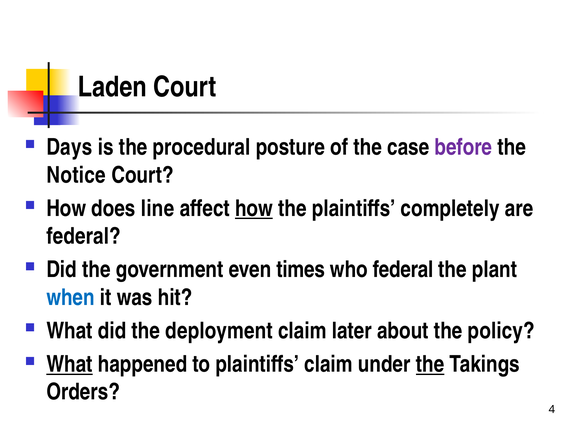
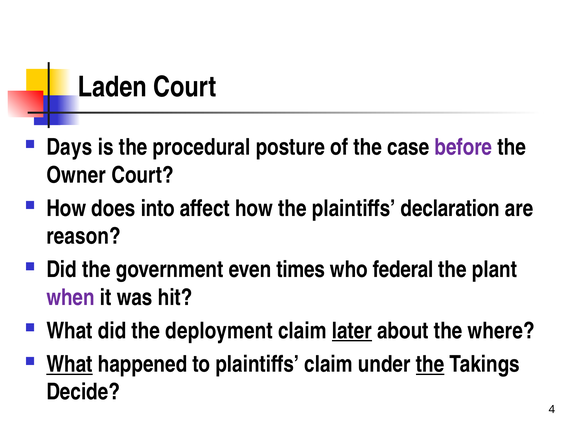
Notice: Notice -> Owner (76, 175)
line: line -> into (158, 208)
how underline: present -> none (254, 208)
completely: completely -> declaration (450, 208)
federal: federal -> reason (84, 236)
when colour: blue -> purple (70, 297)
later underline: none -> present (352, 331)
policy: policy -> where (501, 331)
Orders: Orders -> Decide (83, 392)
